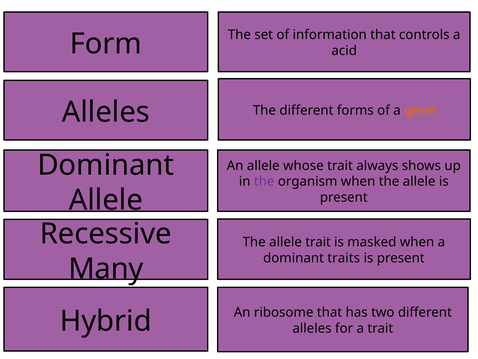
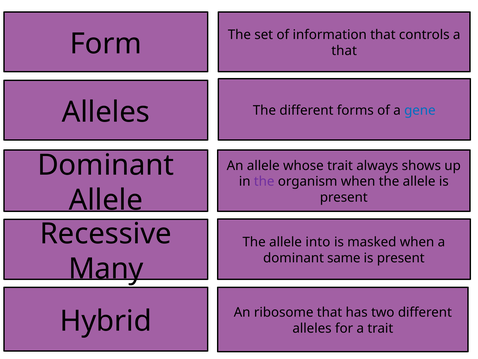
acid: acid -> that (344, 51)
gene colour: orange -> blue (420, 110)
allele trait: trait -> into (318, 242)
traits: traits -> same (344, 258)
